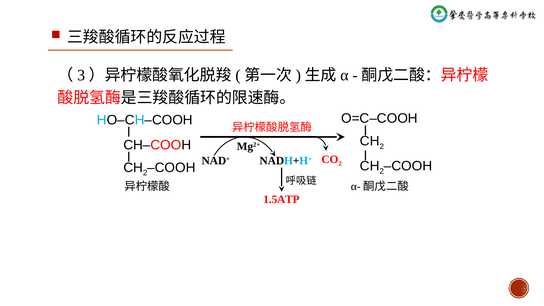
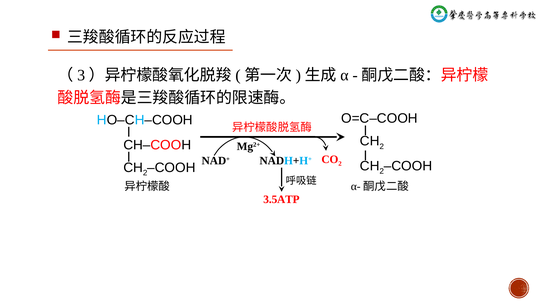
1.5ATP: 1.5ATP -> 3.5ATP (281, 199)
